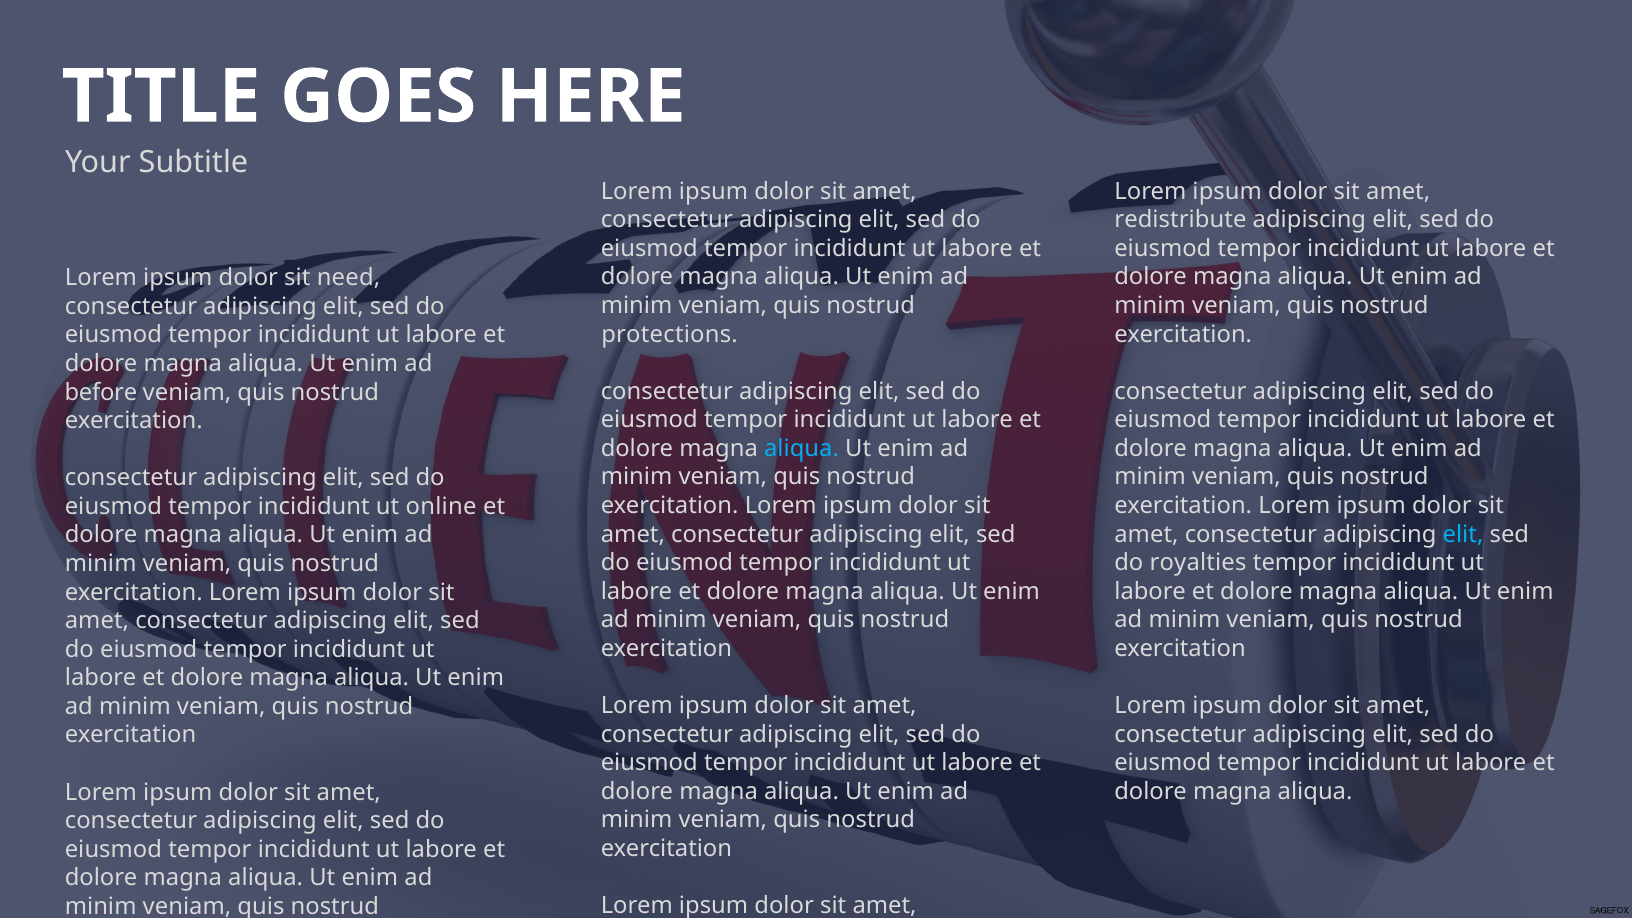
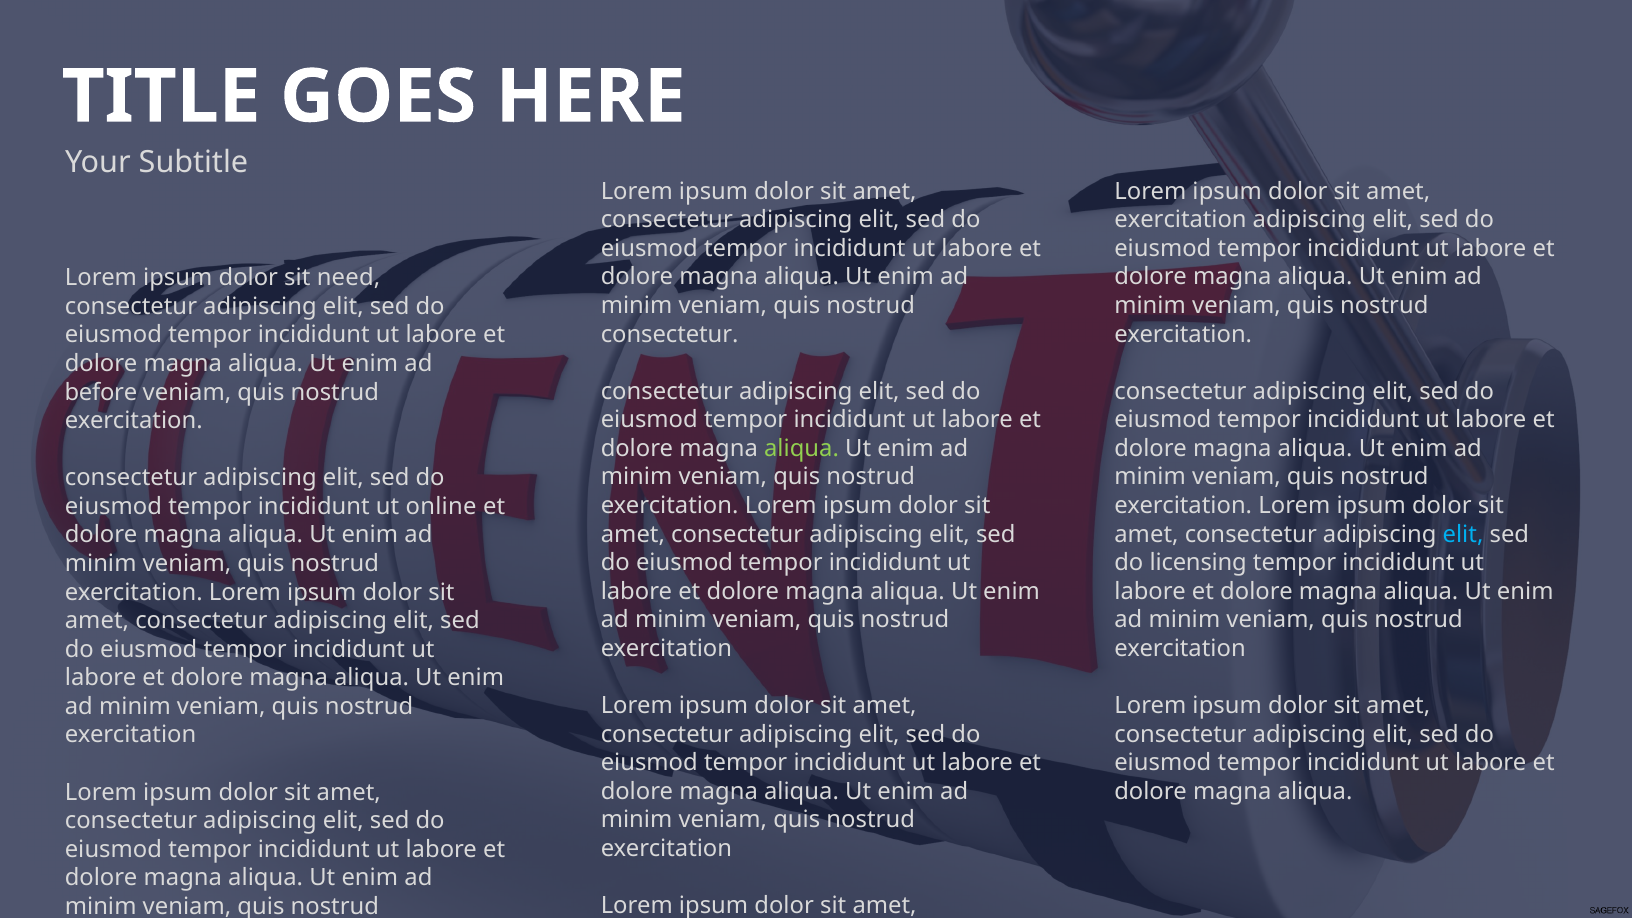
redistribute: redistribute -> exercitation (1180, 220)
protections: protections -> consectetur (670, 334)
aliqua colour: light blue -> light green (801, 449)
royalties: royalties -> licensing (1198, 563)
